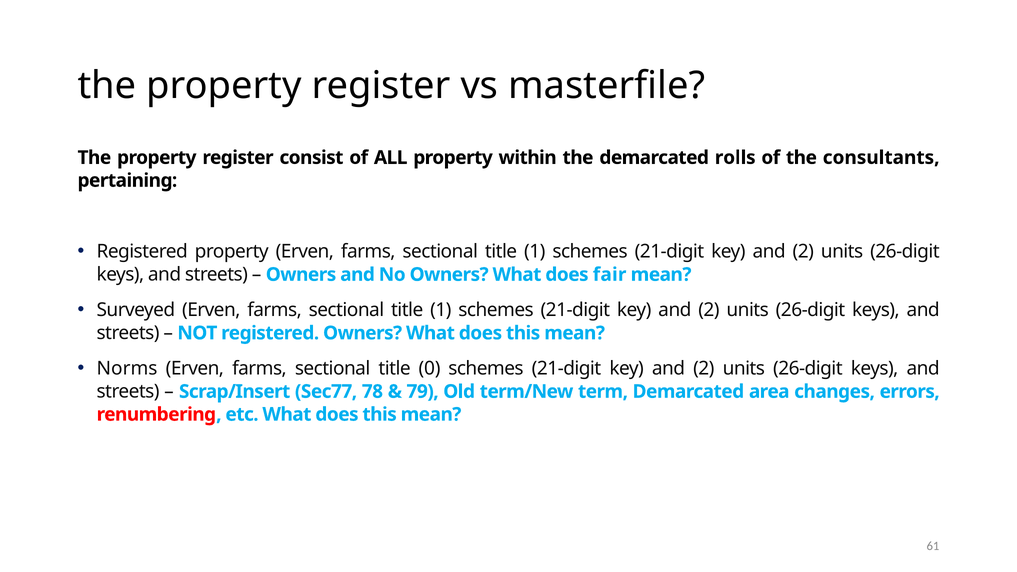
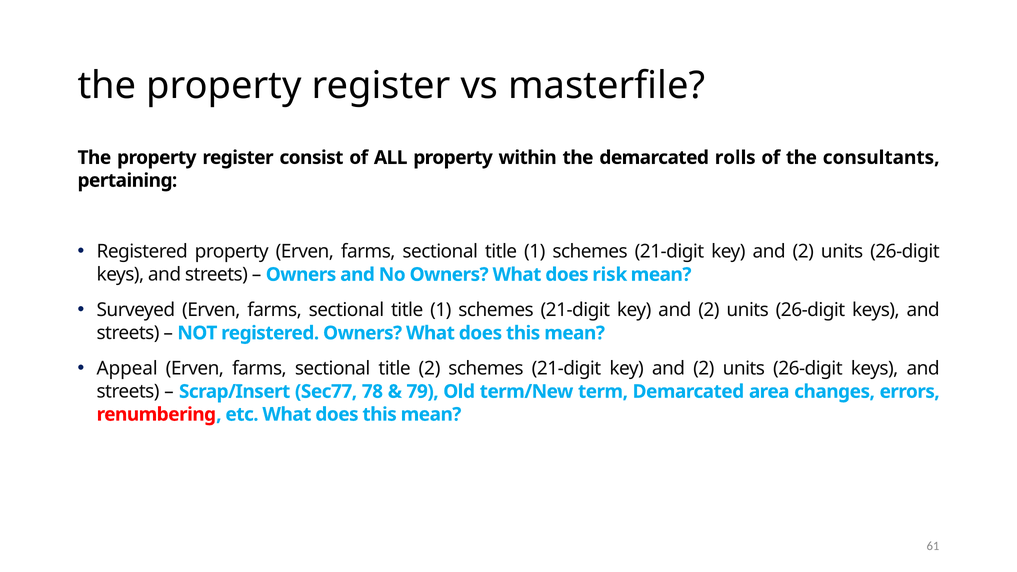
fair: fair -> risk (610, 275)
Norms: Norms -> Appeal (127, 369)
title 0: 0 -> 2 (430, 369)
